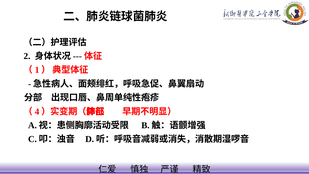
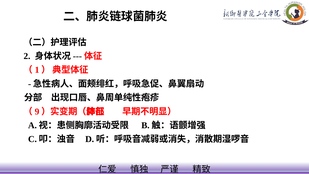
4: 4 -> 9 (37, 111)
